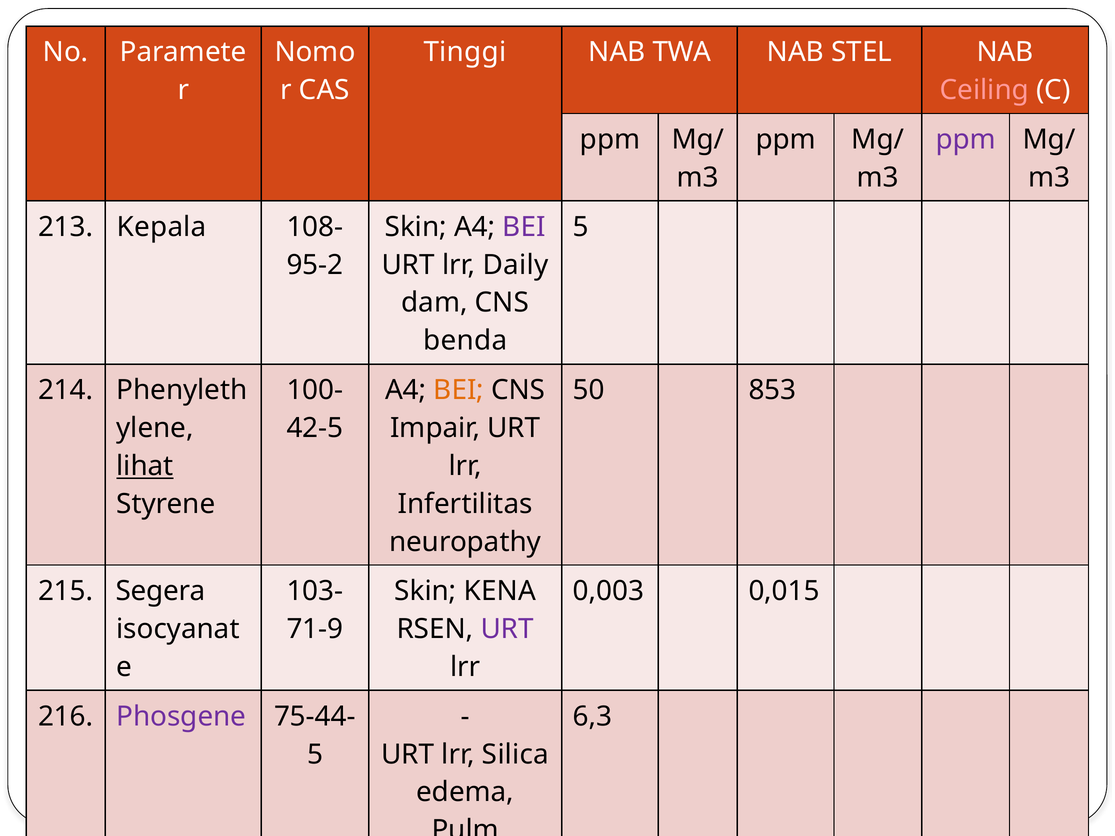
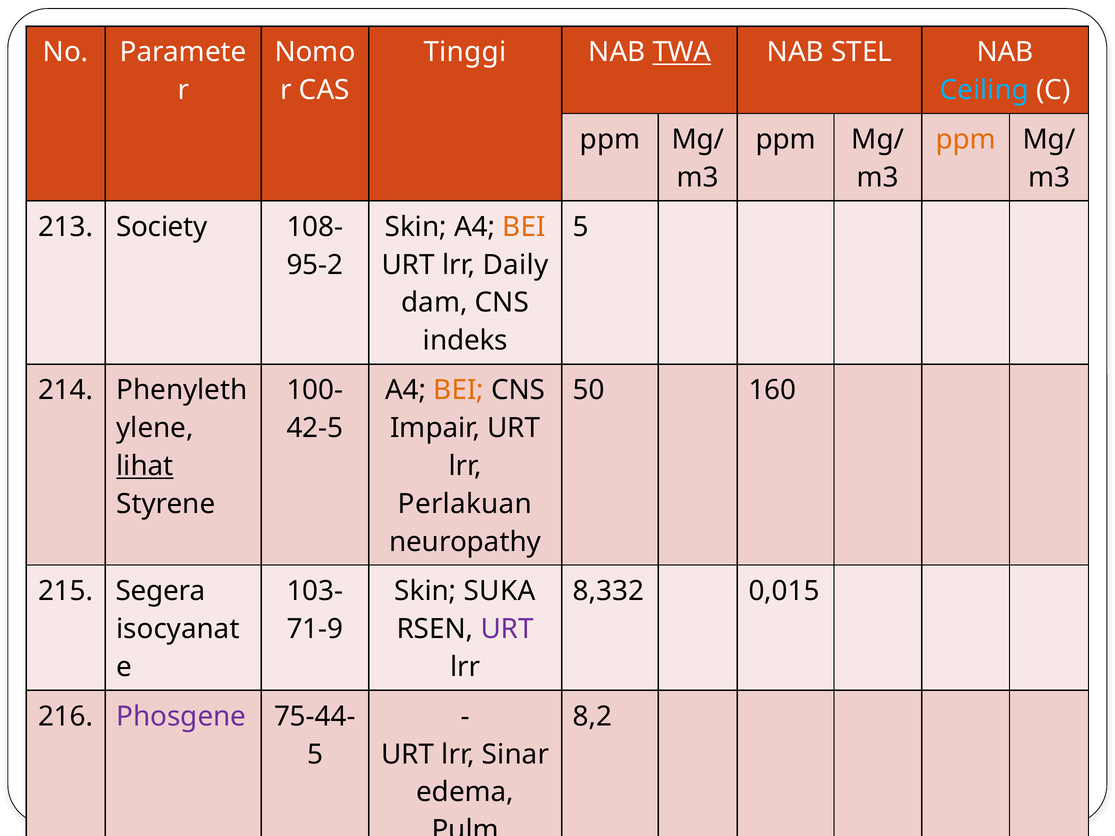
TWA underline: none -> present (682, 52)
Ceiling colour: pink -> light blue (984, 90)
ppm colour: purple -> orange (966, 140)
Kepala: Kepala -> Society (162, 227)
BEI colour: purple -> orange (524, 227)
benda: benda -> indeks (465, 341)
853: 853 -> 160 (772, 390)
Infertilitas: Infertilitas -> Perlakuan (465, 504)
KENA: KENA -> SUKA (500, 591)
0,003: 0,003 -> 8,332 (608, 591)
6,3: 6,3 -> 8,2 (593, 717)
Silica: Silica -> Sinar (516, 755)
